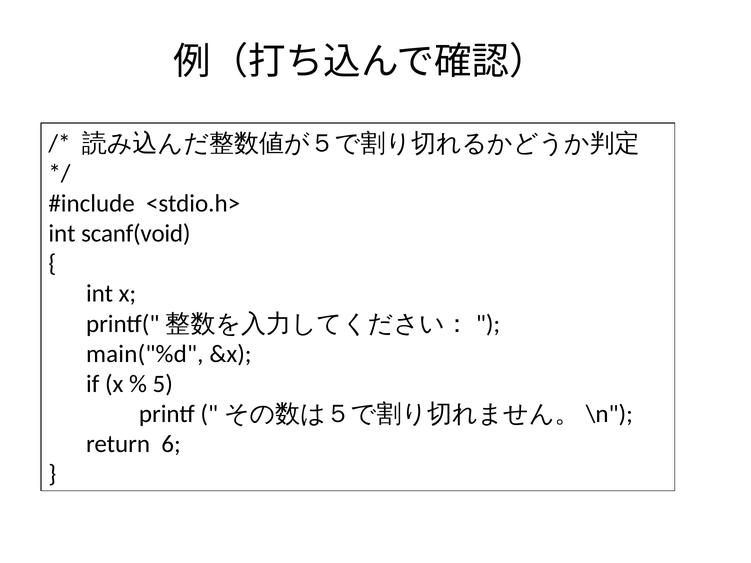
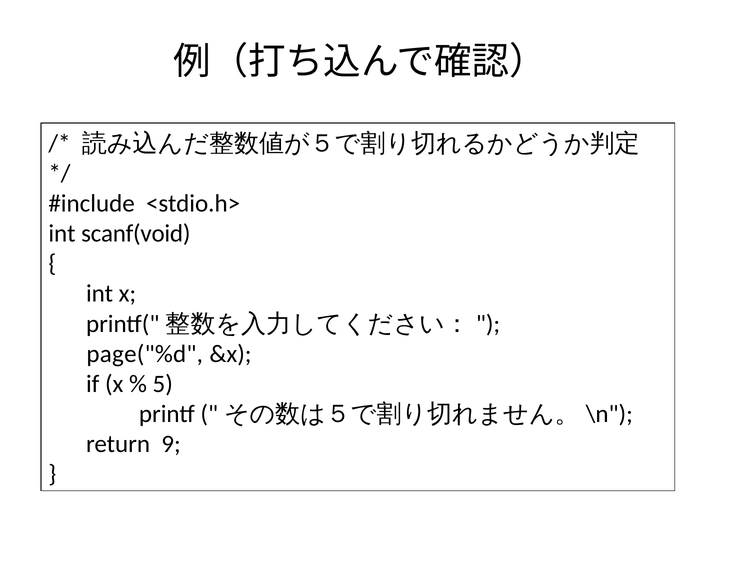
main("%d: main("%d -> page("%d (145, 354)
6: 6 -> 9 (171, 444)
